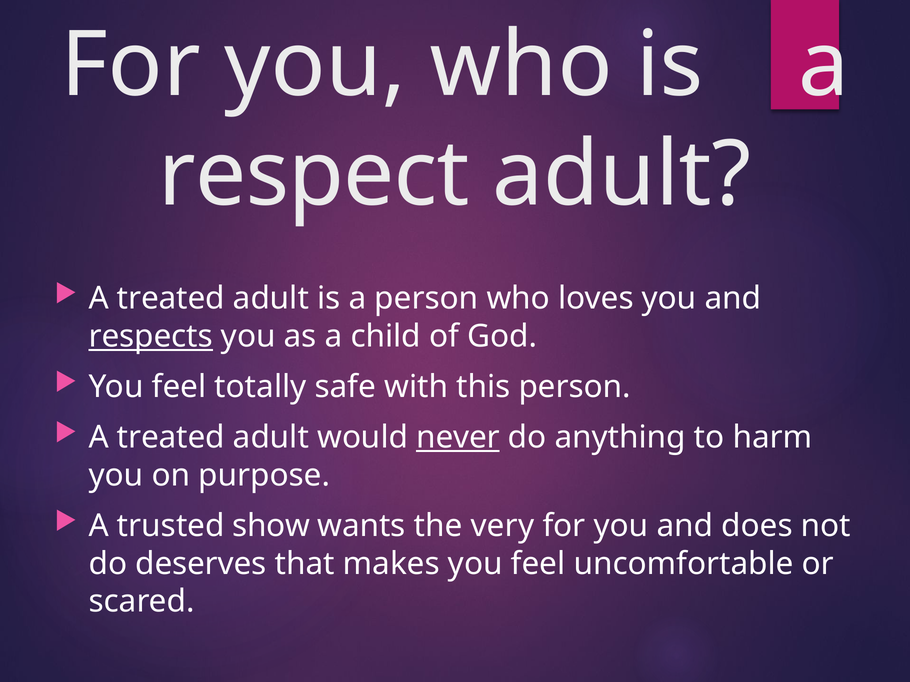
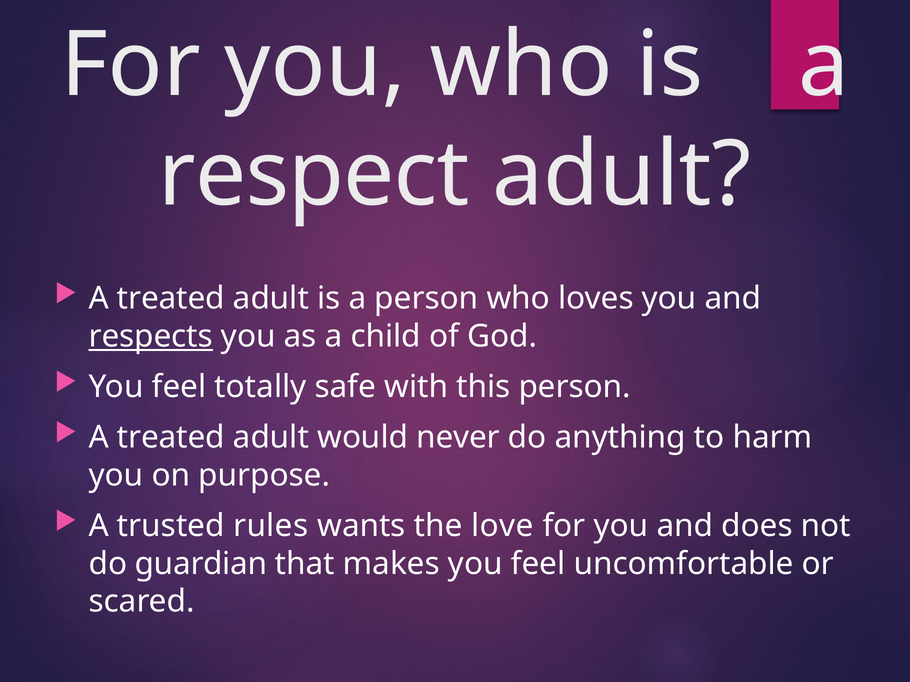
never underline: present -> none (458, 438)
show: show -> rules (271, 526)
very: very -> love (502, 526)
deserves: deserves -> guardian (201, 564)
